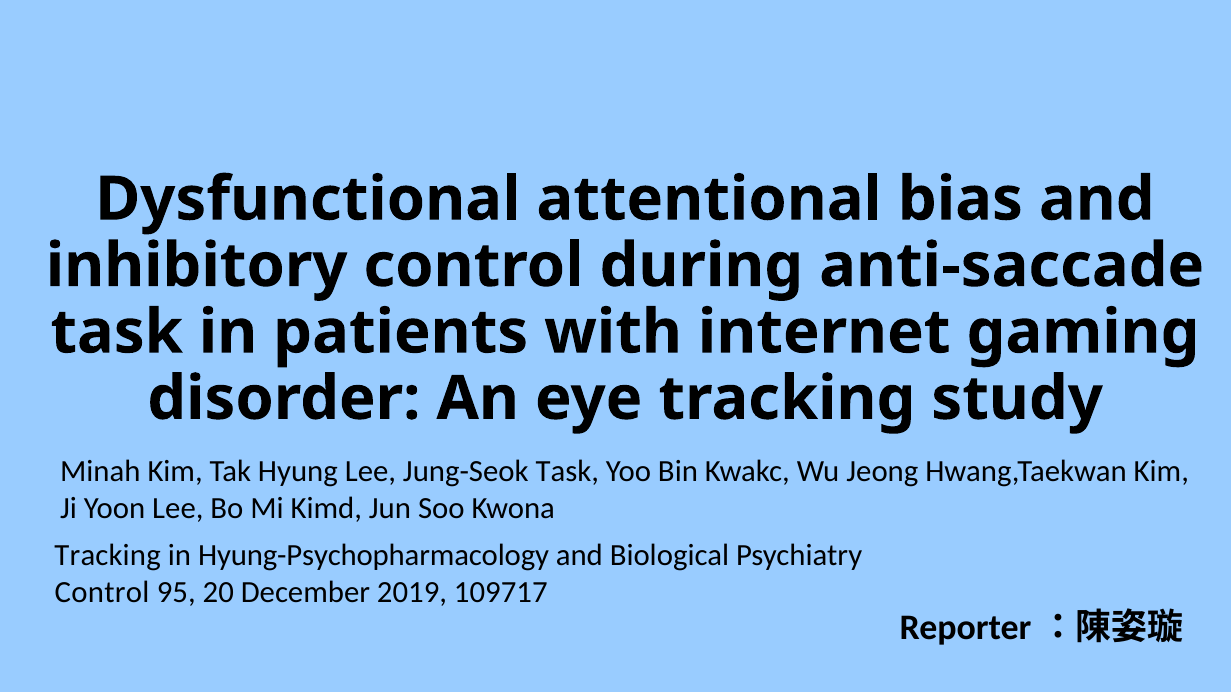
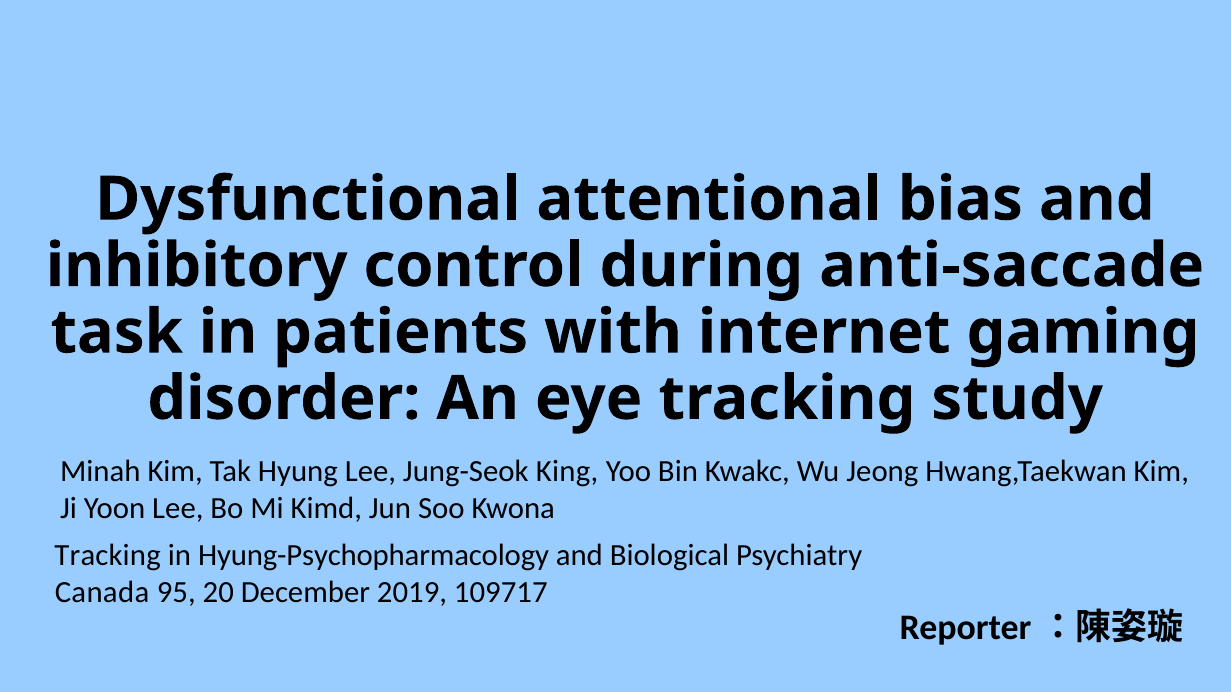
Jung-Seok Task: Task -> King (567, 472)
Control: Control -> Canada (102, 593)
